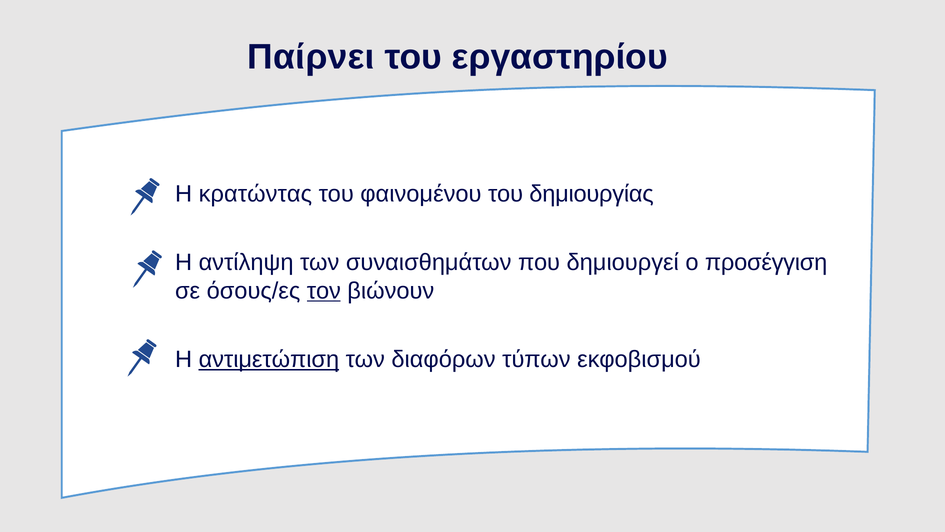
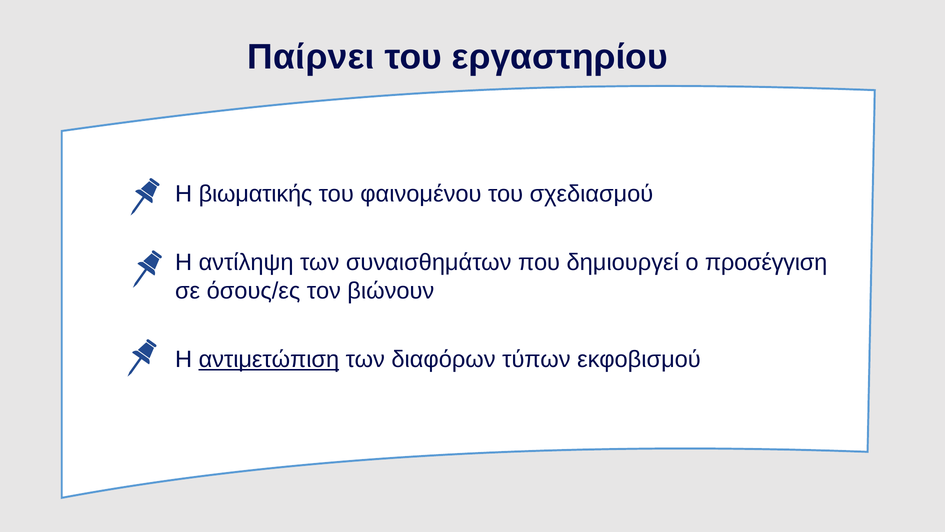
κρατώντας: κρατώντας -> βιωματικής (255, 194)
δημιουργίας: δημιουργίας -> σχεδιασμού (591, 194)
τον underline: present -> none (324, 291)
